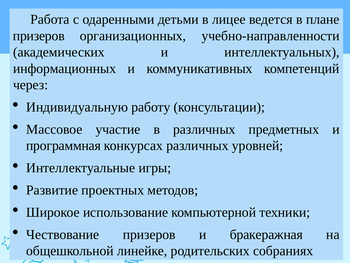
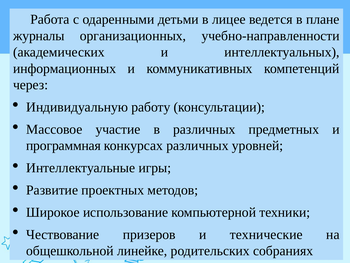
призеров: призеров -> журналы (39, 36)
бракеражная: бракеражная -> технические (266, 234)
